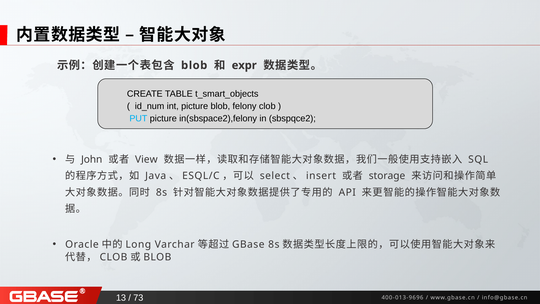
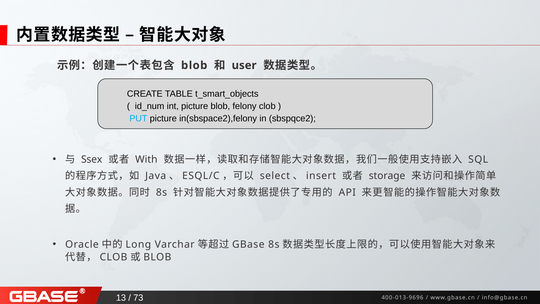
expr: expr -> user (244, 65)
John: John -> Ssex (92, 159)
View: View -> With (146, 159)
